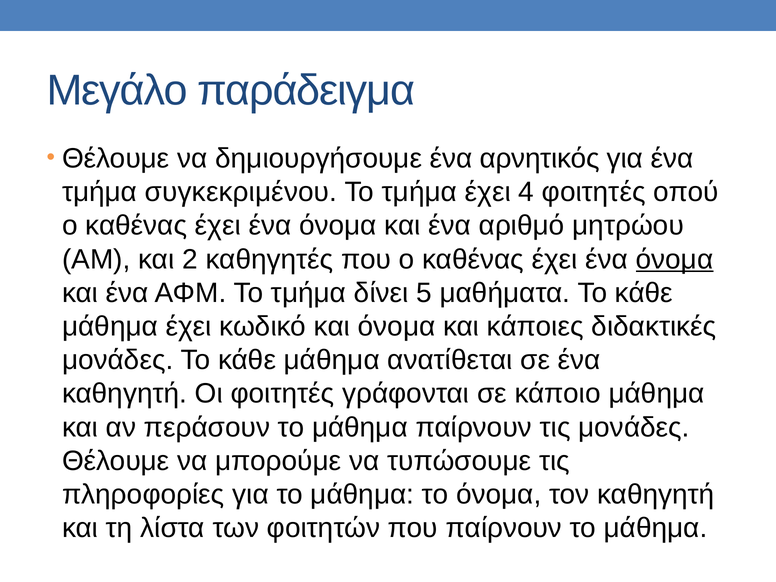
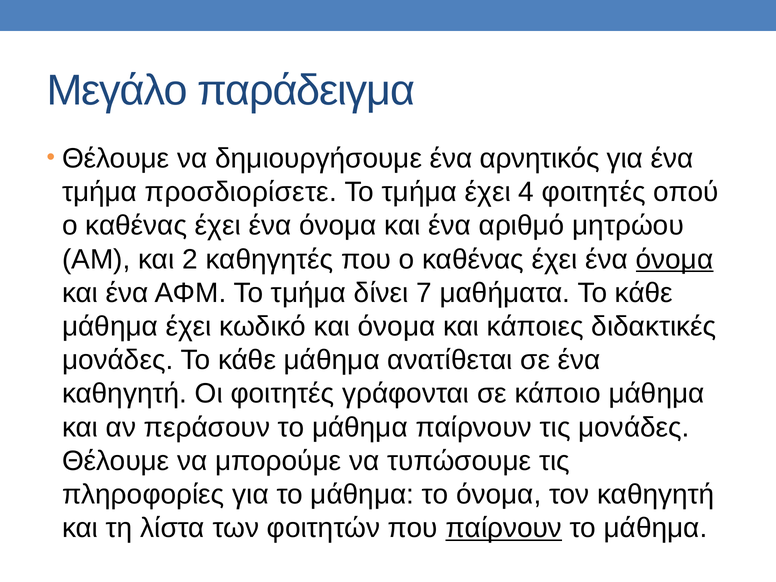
συγκεκριμένου: συγκεκριμένου -> προσδιορίσετε (241, 192)
5: 5 -> 7 (424, 293)
παίρνουν underline: none -> present (504, 528)
